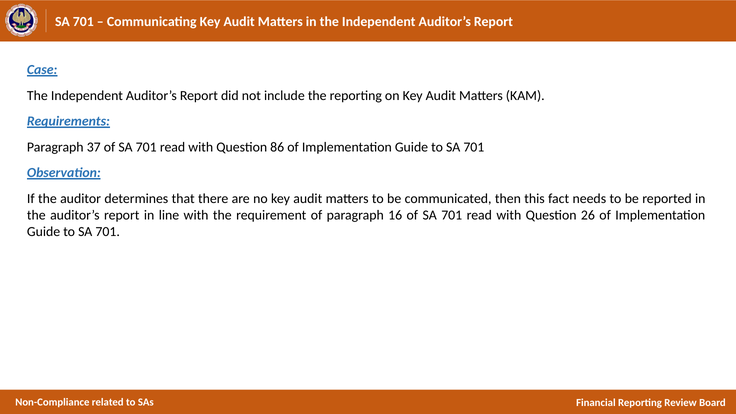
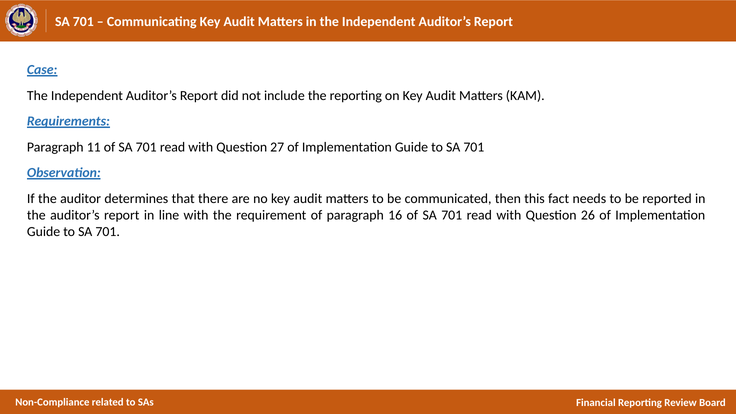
37: 37 -> 11 (94, 147)
86: 86 -> 27 (277, 147)
